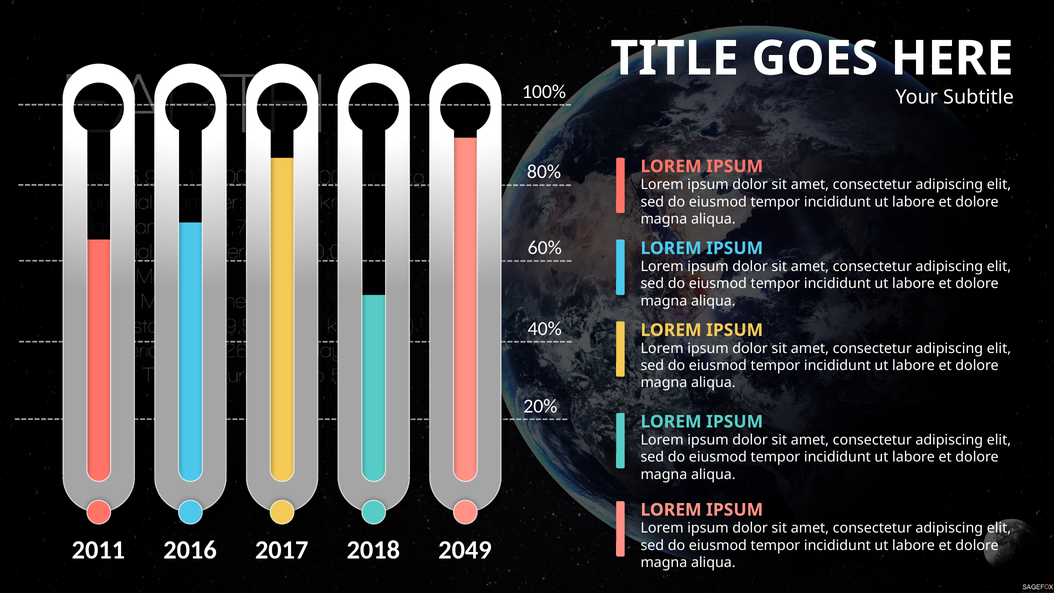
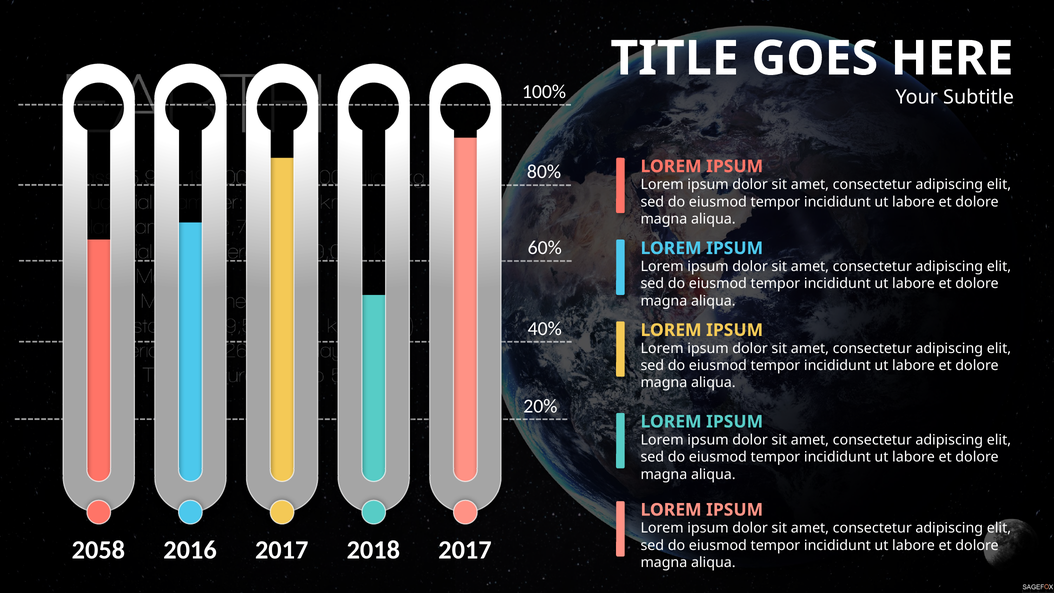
2011: 2011 -> 2058 (98, 550)
2018 2049: 2049 -> 2017 (465, 550)
